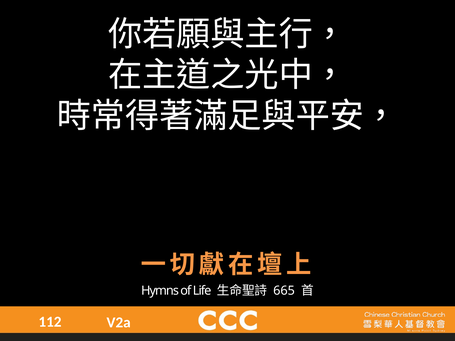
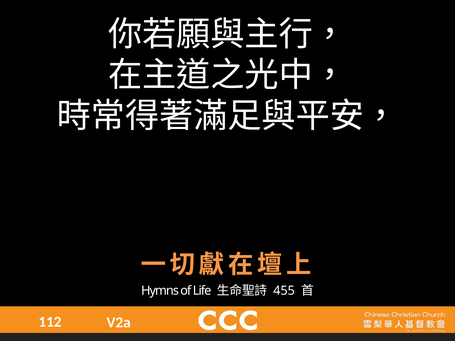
665: 665 -> 455 (284, 291)
